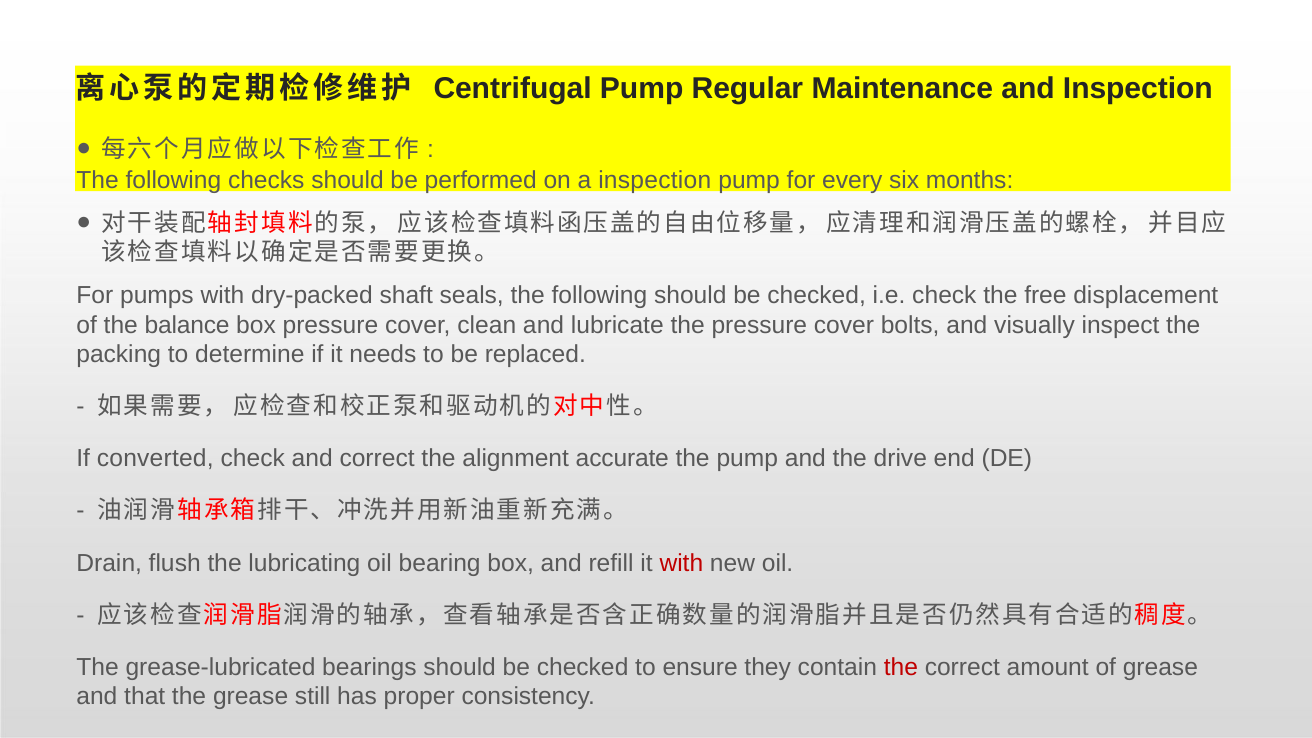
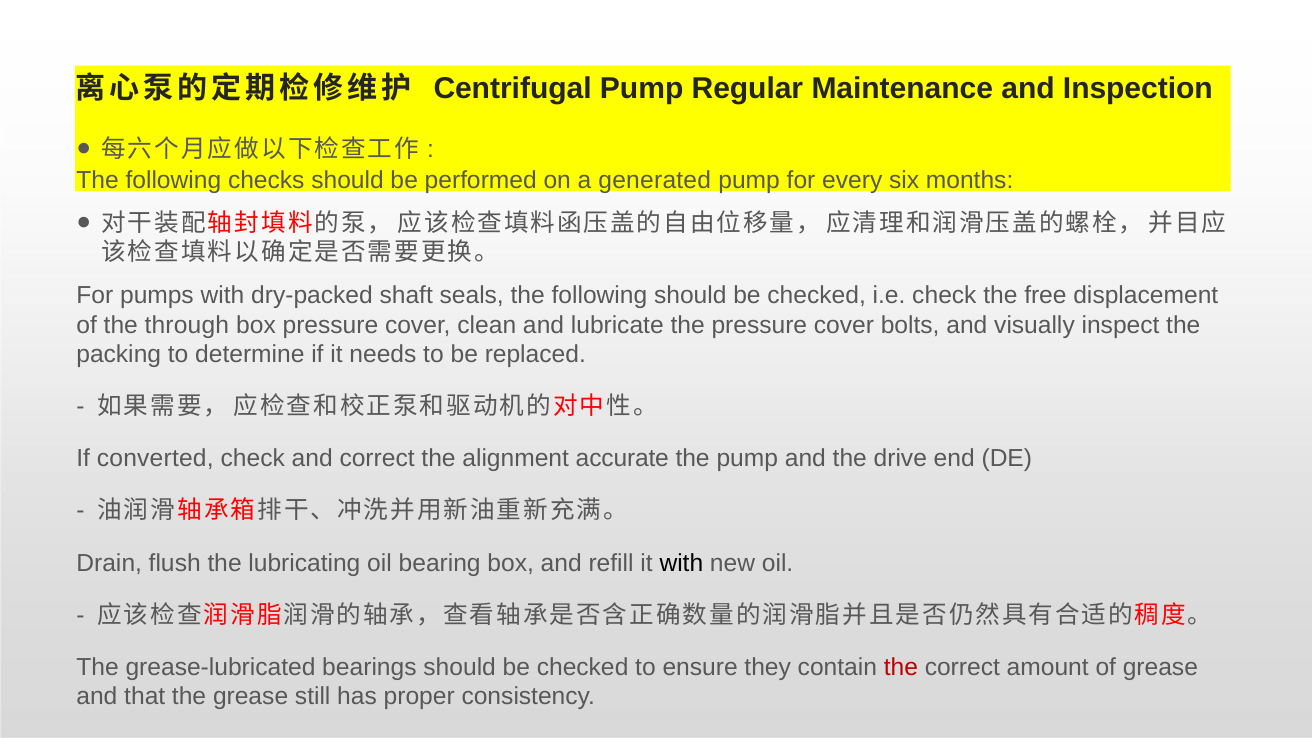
a inspection: inspection -> generated (655, 180)
balance: balance -> through (187, 325)
with colour: red -> black (681, 563)
